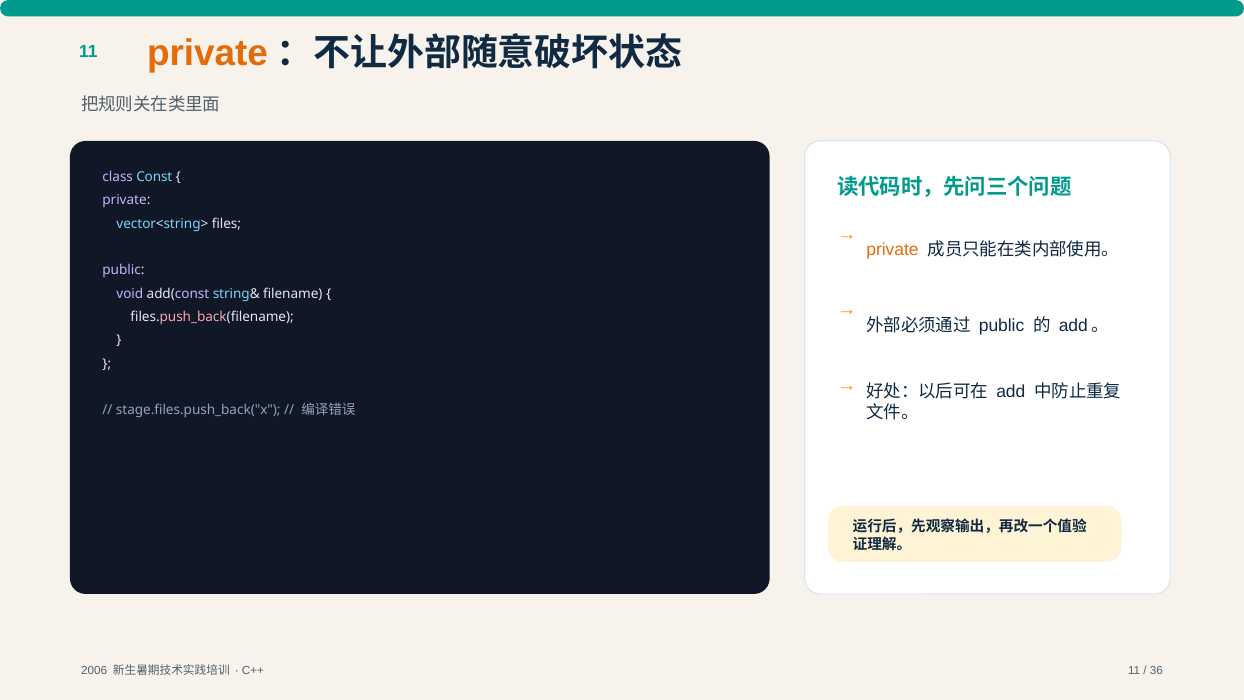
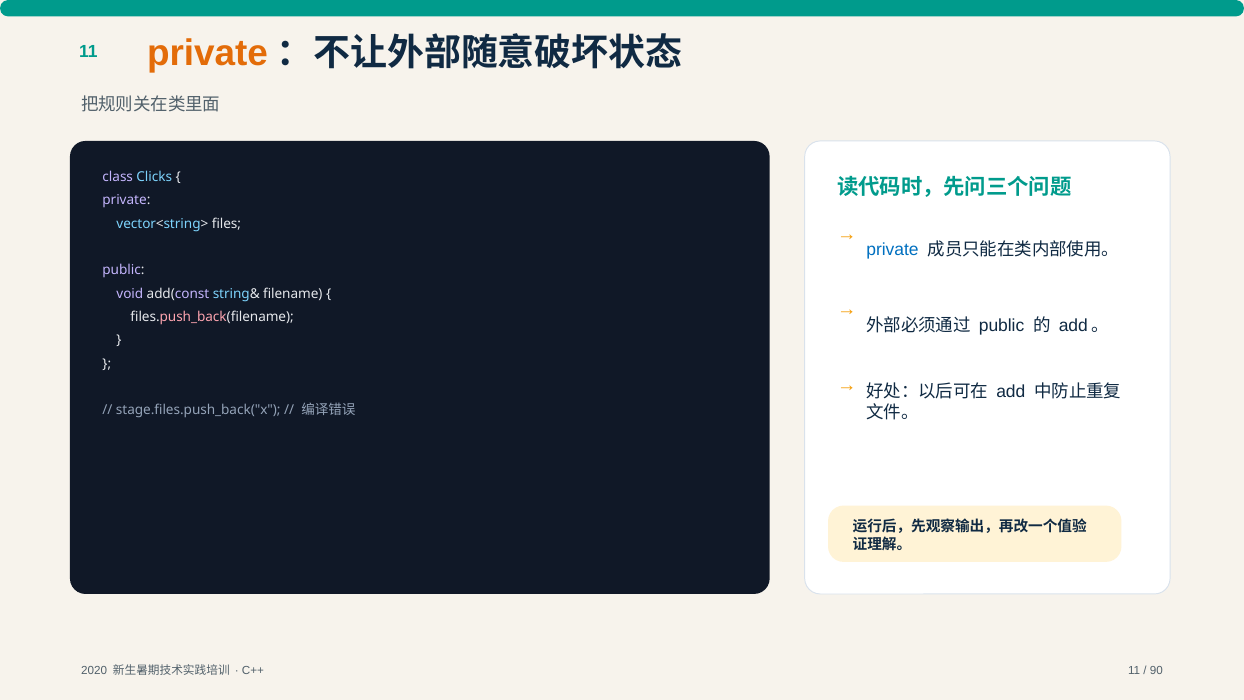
Const: Const -> Clicks (154, 177)
private colour: orange -> blue (892, 250)
2006: 2006 -> 2020 (94, 670)
36: 36 -> 90 (1156, 670)
